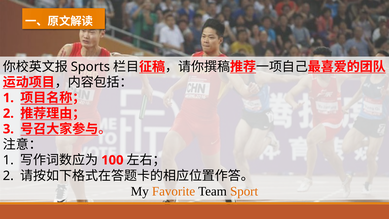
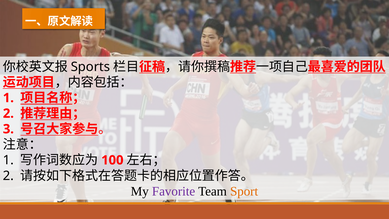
Favorite colour: orange -> purple (174, 191)
